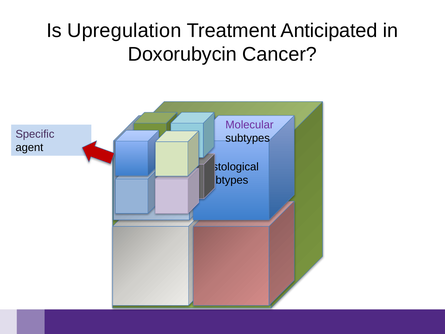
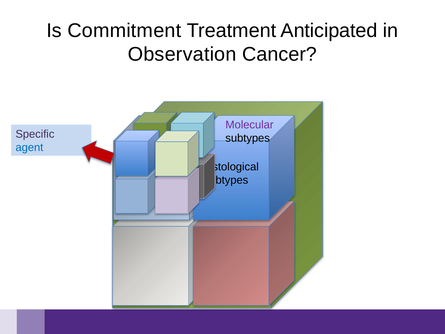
Upregulation: Upregulation -> Commitment (124, 31)
Doxorubycin: Doxorubycin -> Observation (182, 54)
agent colour: black -> blue (29, 148)
